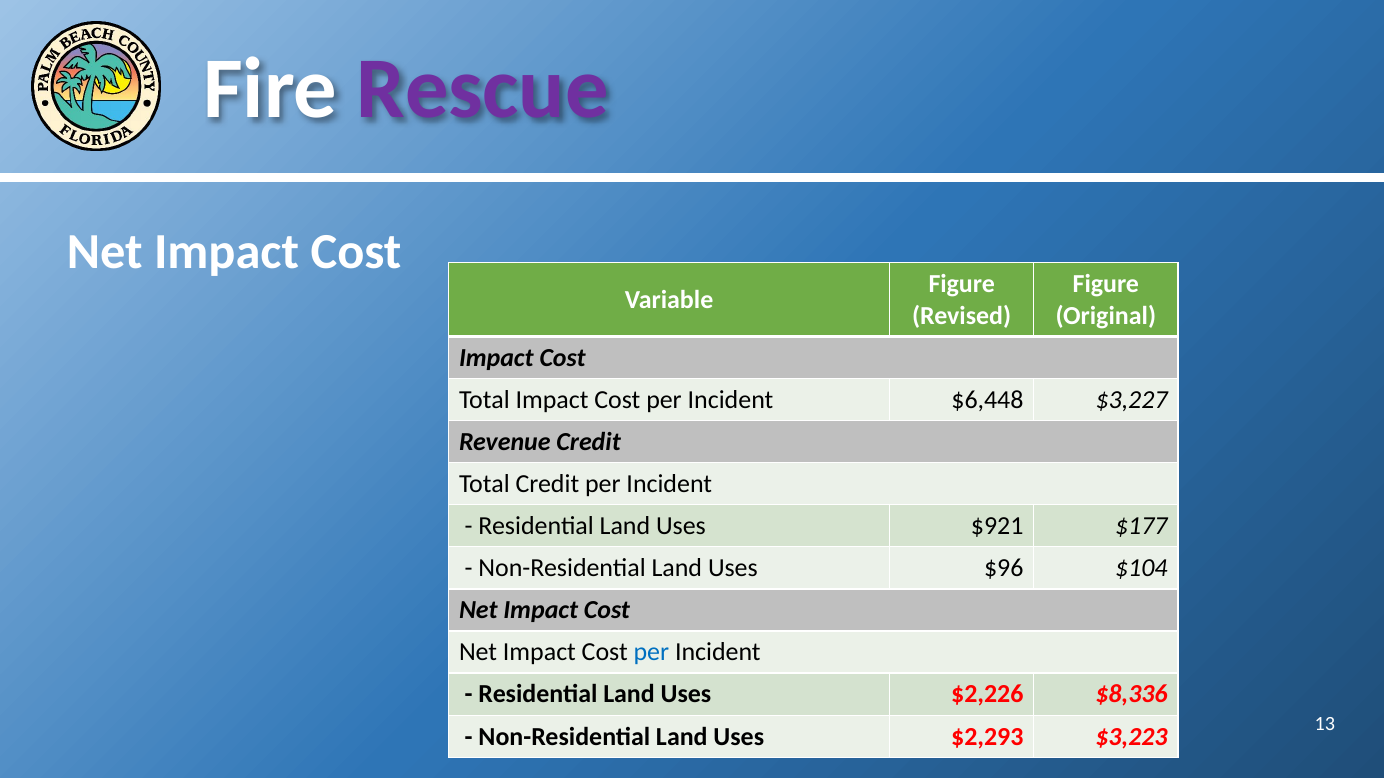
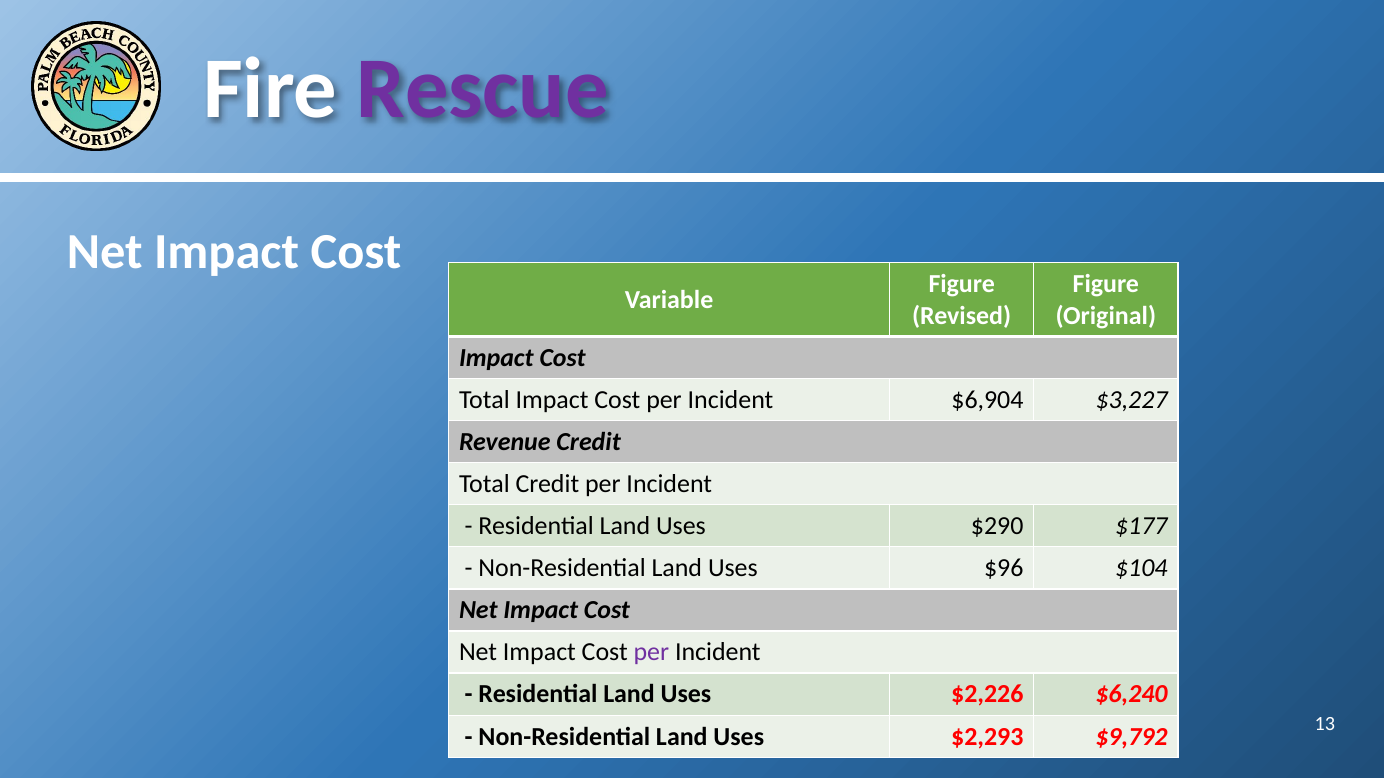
$6,448: $6,448 -> $6,904 (987, 400)
$921: $921 -> $290 (997, 526)
per colour: blue -> purple (651, 653)
$8,336: $8,336 -> $6,240 (1131, 695)
$3,223: $3,223 -> $9,792 (1131, 737)
